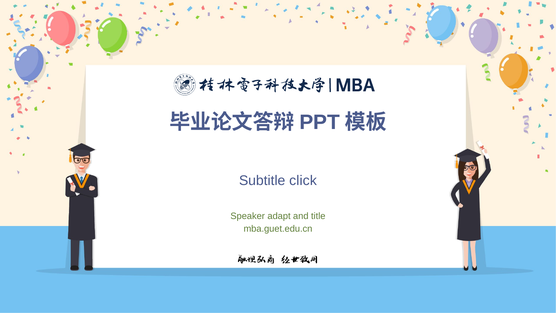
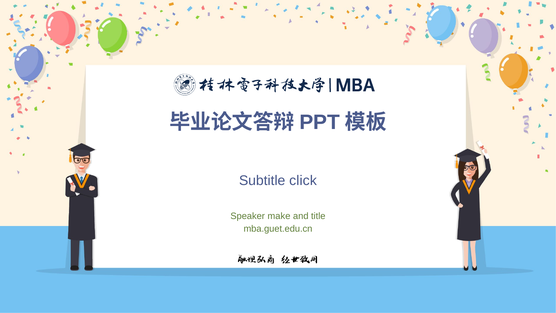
adapt: adapt -> make (279, 216)
